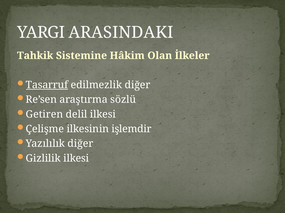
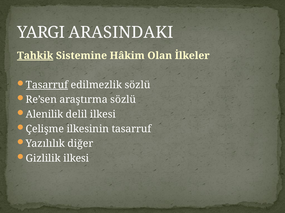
Tahkik underline: none -> present (35, 56)
edilmezlik diğer: diğer -> sözlü (138, 85)
Getiren: Getiren -> Alenilik (45, 115)
ilkesinin işlemdir: işlemdir -> tasarruf (131, 129)
